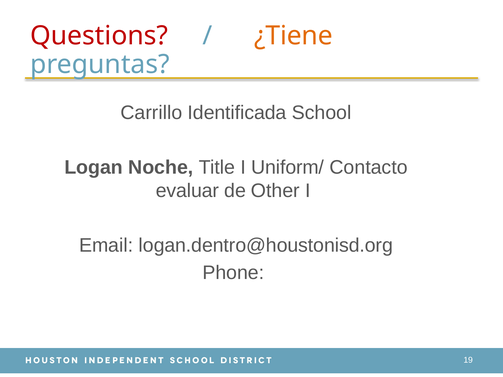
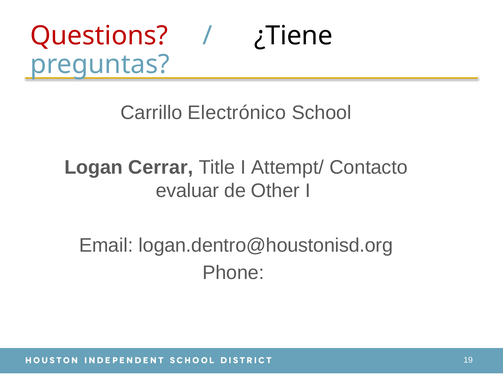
¿Tiene colour: orange -> black (293, 36)
Identificada: Identificada -> Electrónico (237, 113)
Noche: Noche -> Cerrar (161, 167)
Uniform/: Uniform/ -> Attempt/ (288, 167)
